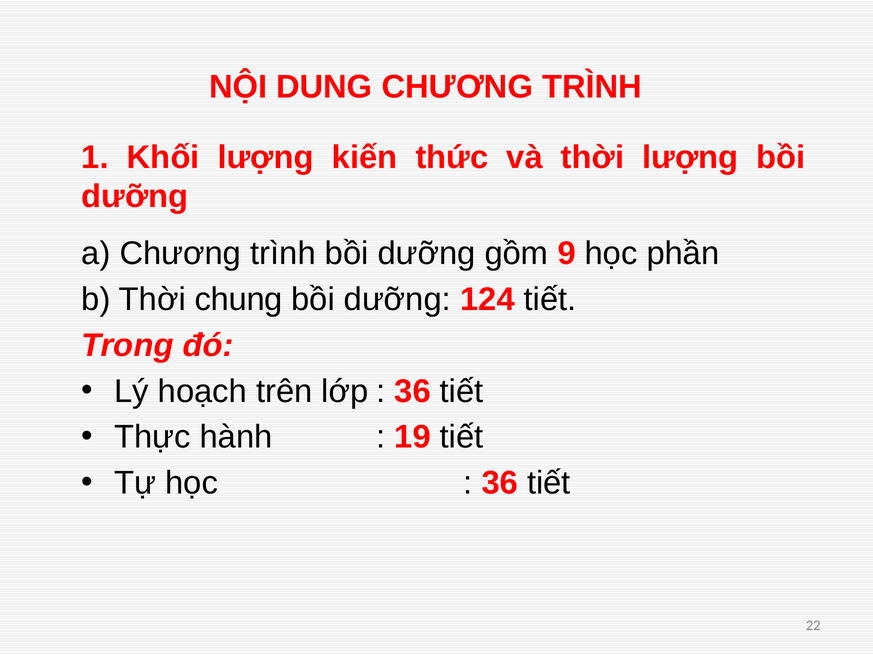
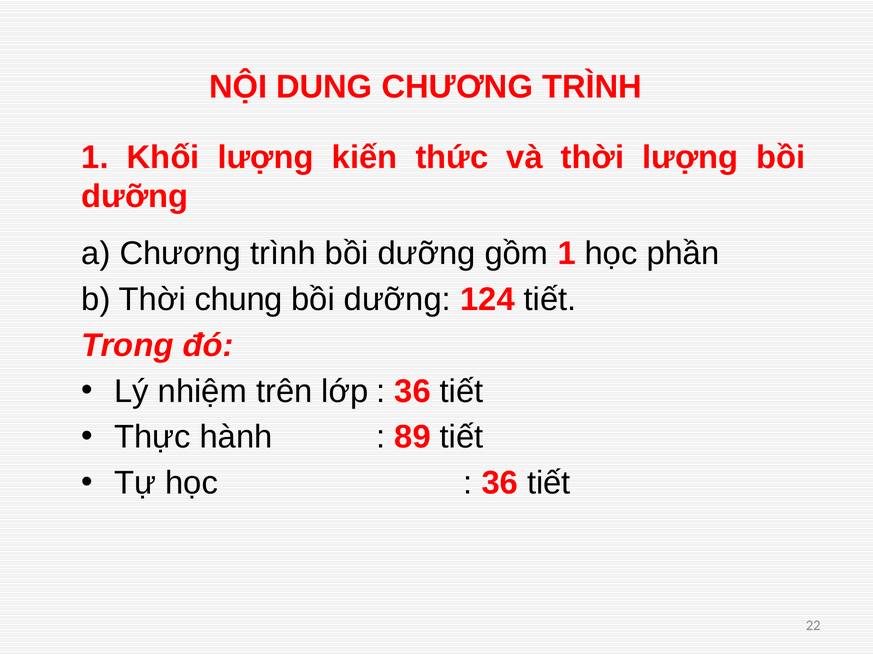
gồm 9: 9 -> 1 (567, 253)
hoạch: hoạch -> nhiệm (202, 391)
19: 19 -> 89 (413, 437)
